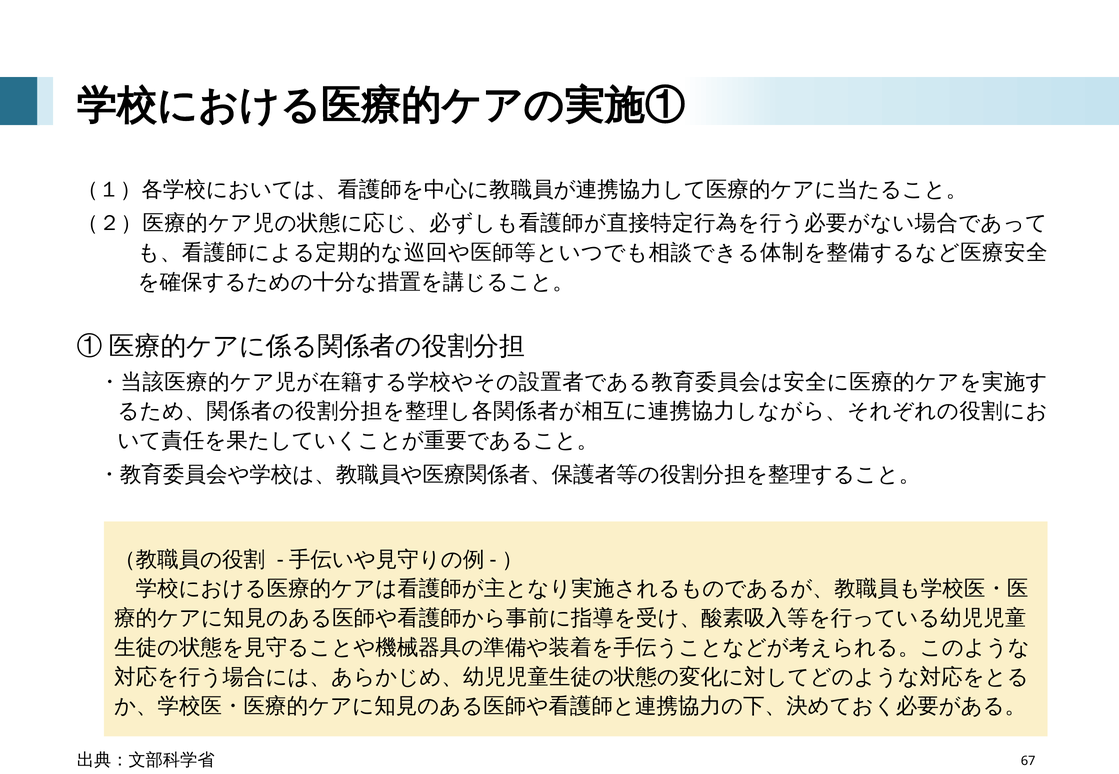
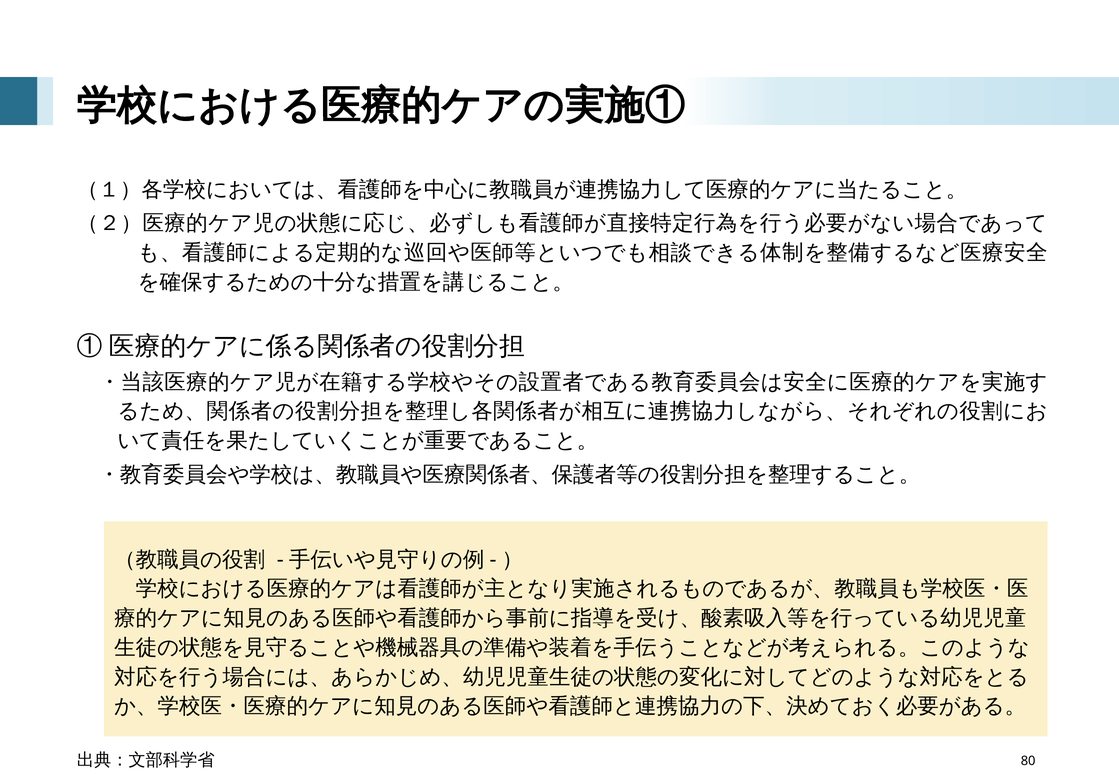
67: 67 -> 80 (1028, 762)
